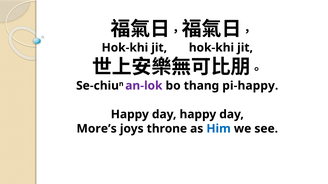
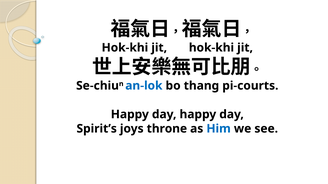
an-lok colour: purple -> blue (144, 86)
pi-happy: pi-happy -> pi-courts (250, 86)
More’s: More’s -> Spirit’s (97, 129)
